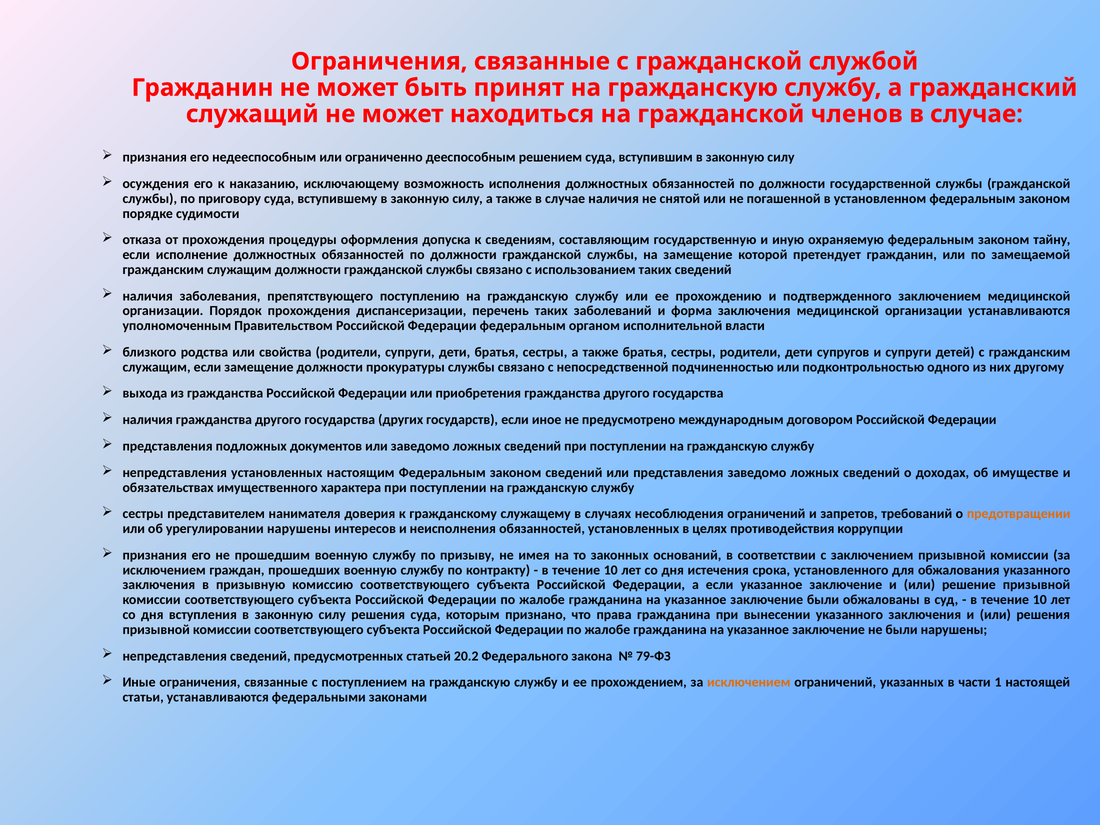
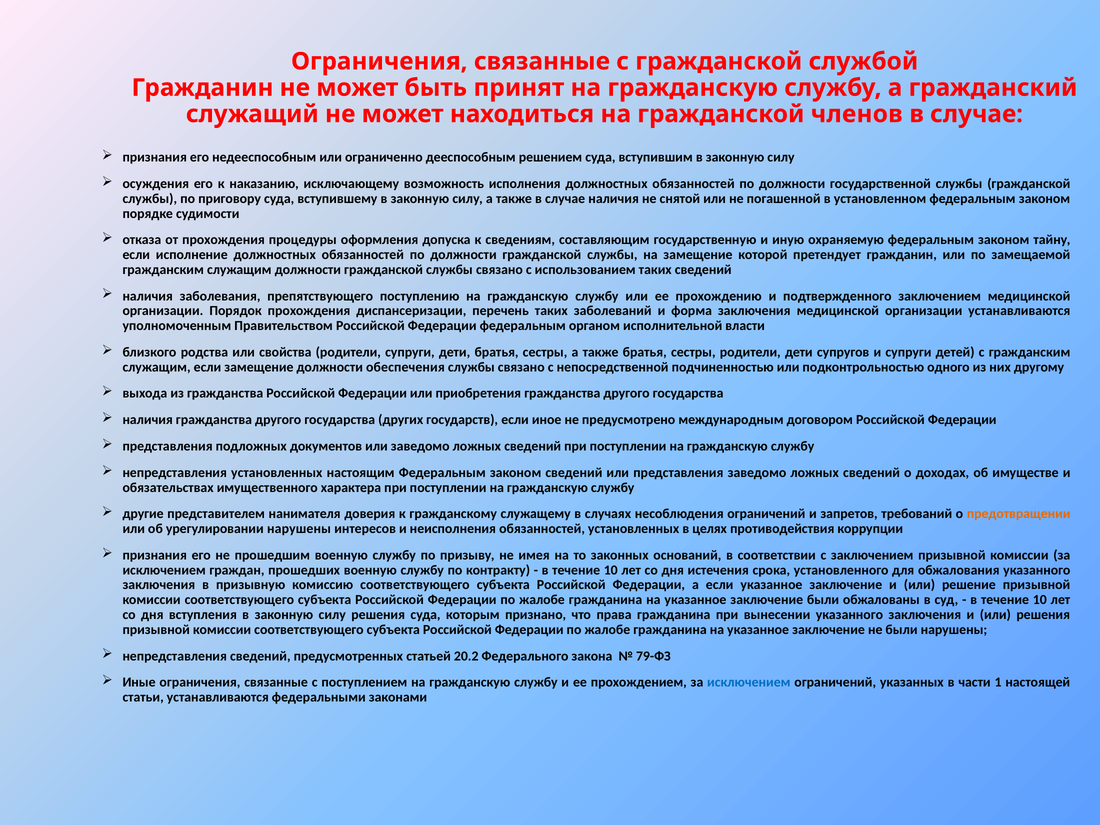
прокуратуры: прокуратуры -> обеспечения (405, 367)
сестры: сестры -> другие (143, 514)
исключением colour: orange -> blue (749, 682)
